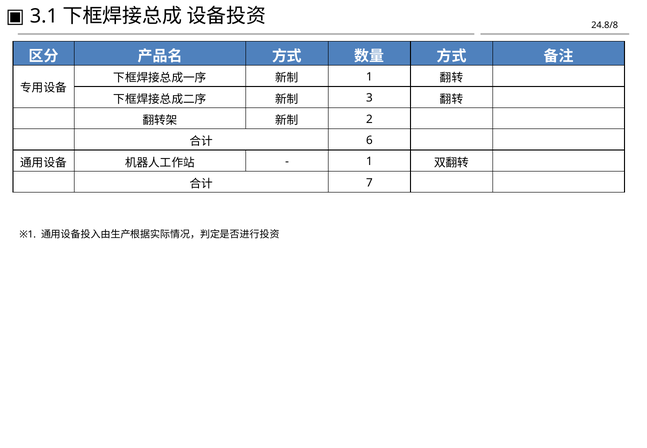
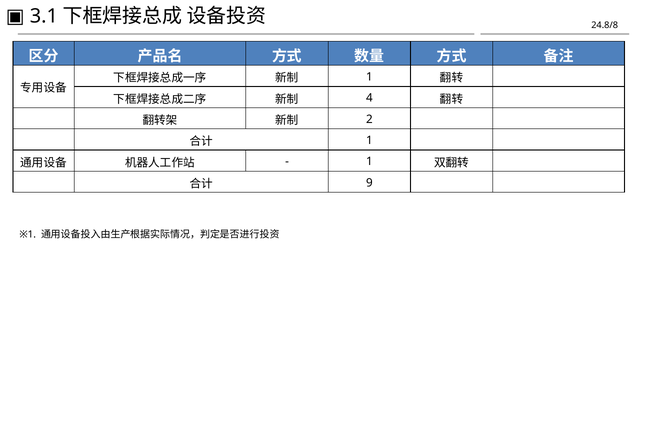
3: 3 -> 4 (369, 98)
6: 6 -> 1 (369, 140)
7: 7 -> 9 (369, 183)
